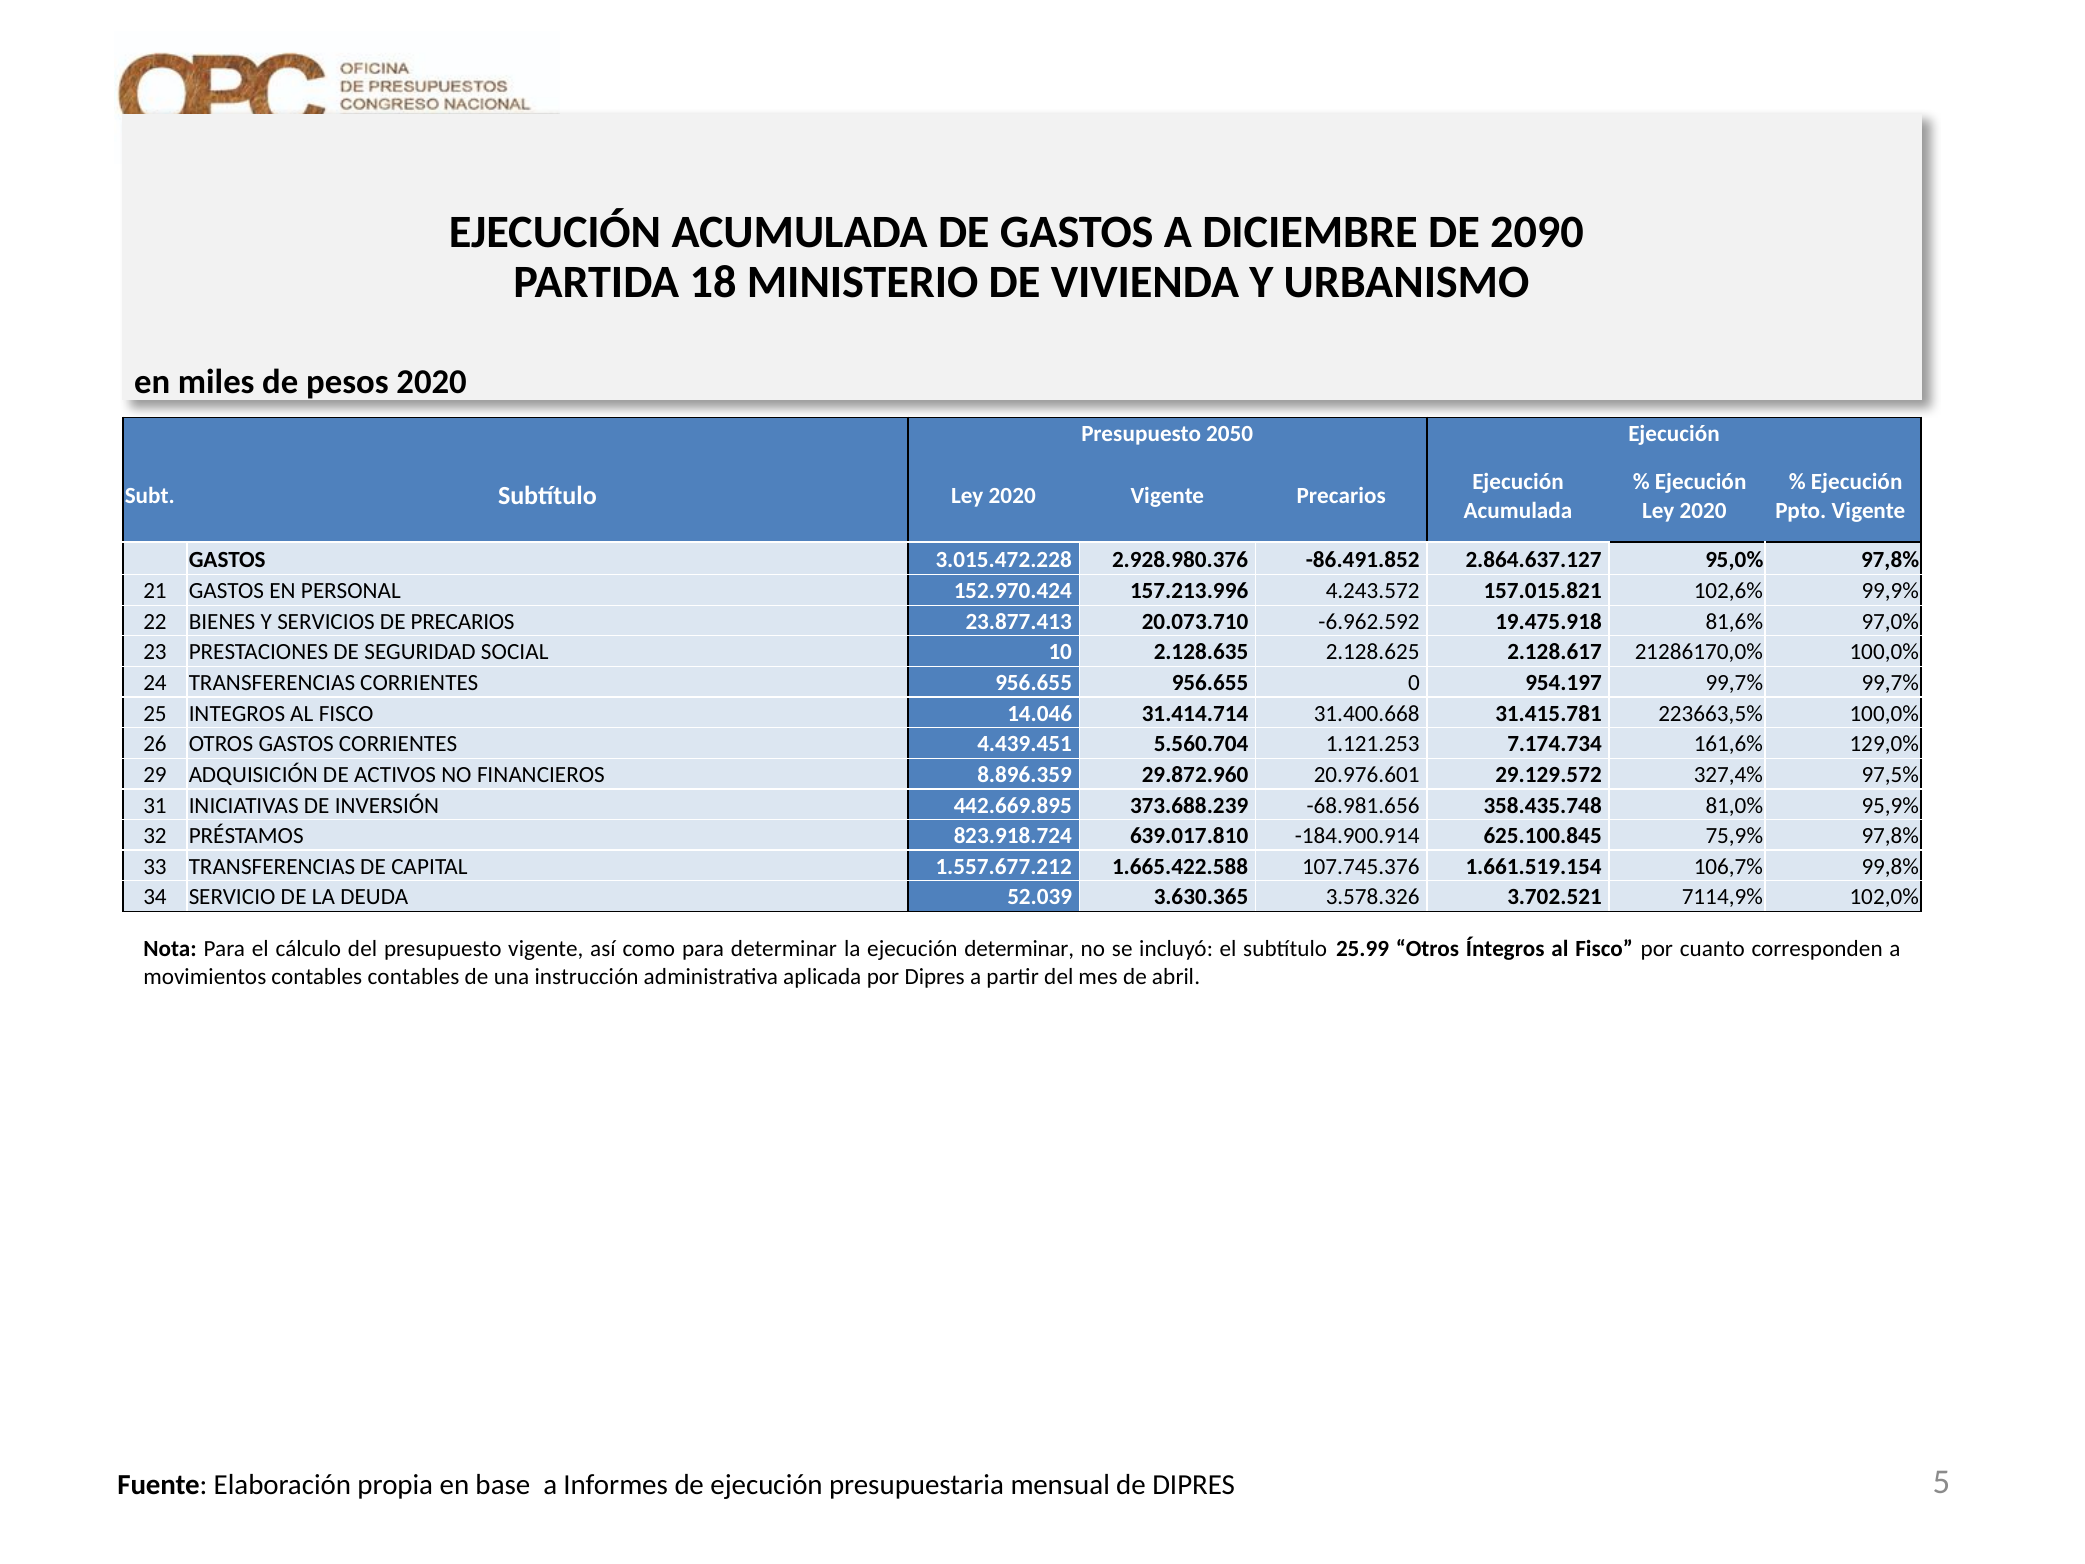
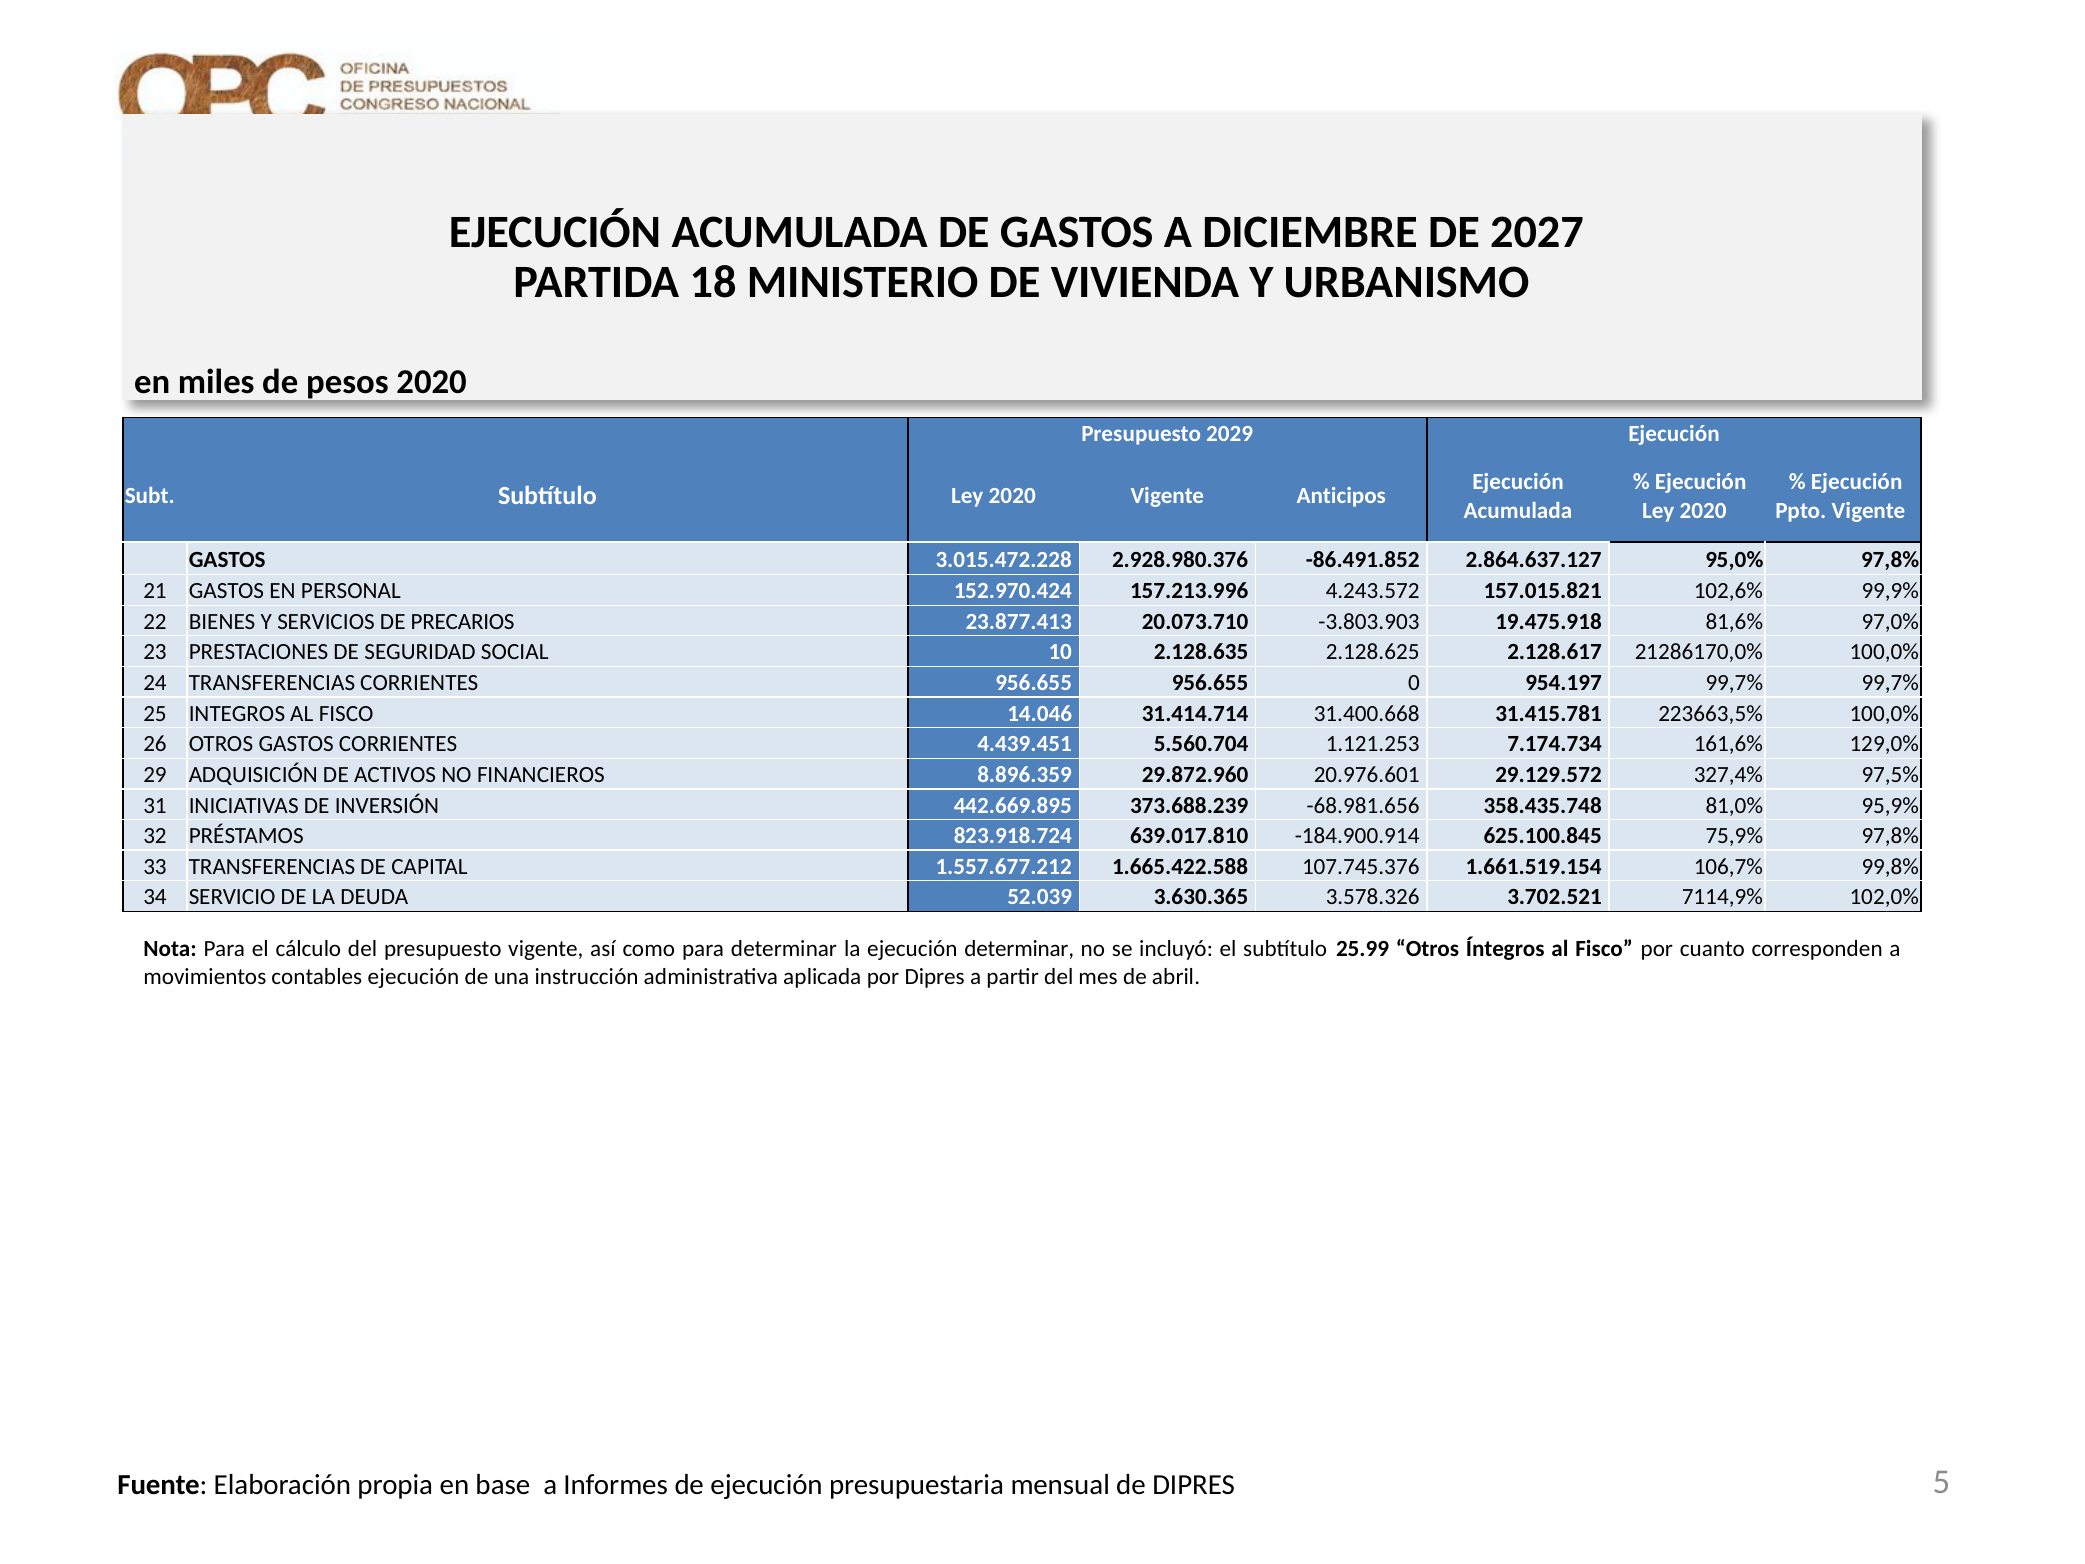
2090: 2090 -> 2027 (1537, 232)
2050: 2050 -> 2029 (1230, 434)
Vigente Precarios: Precarios -> Anticipos (1341, 496)
-6.962.592: -6.962.592 -> -3.803.903 (1369, 622)
contables contables: contables -> ejecución (413, 977)
